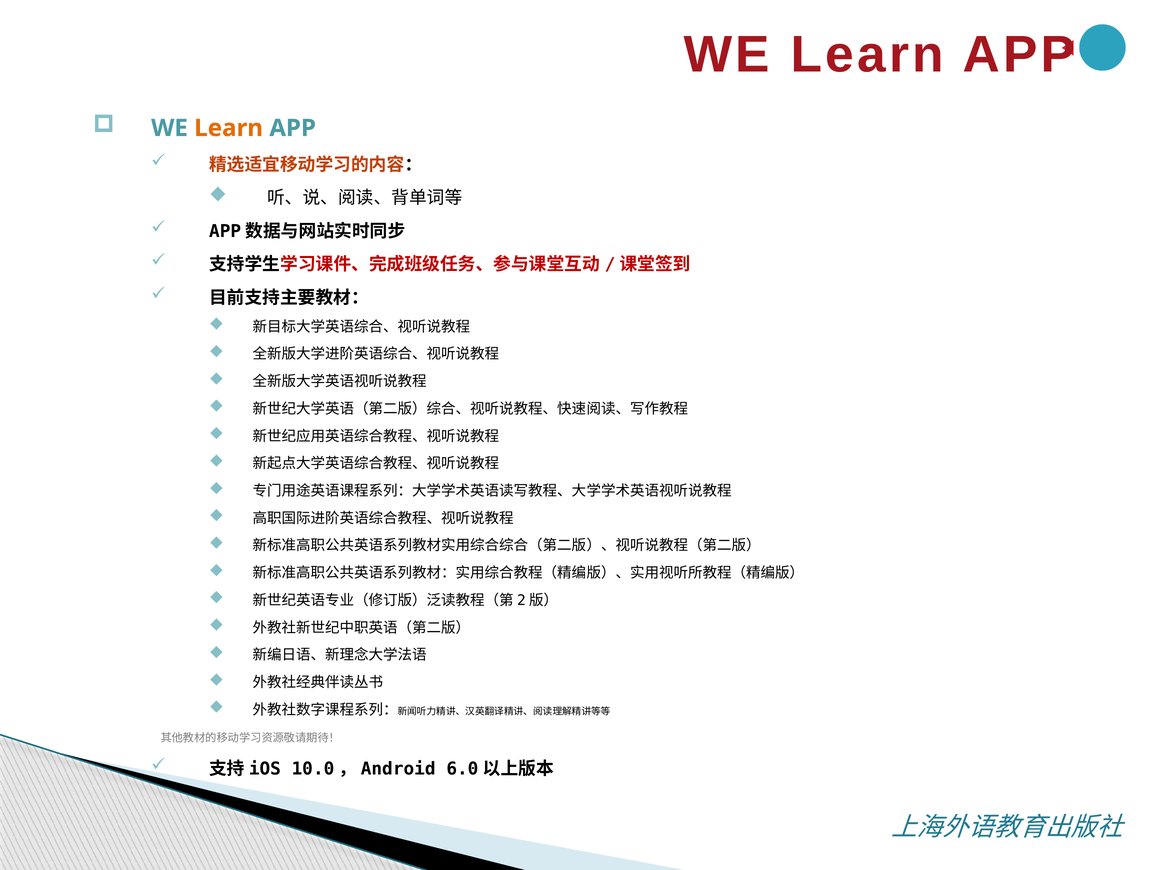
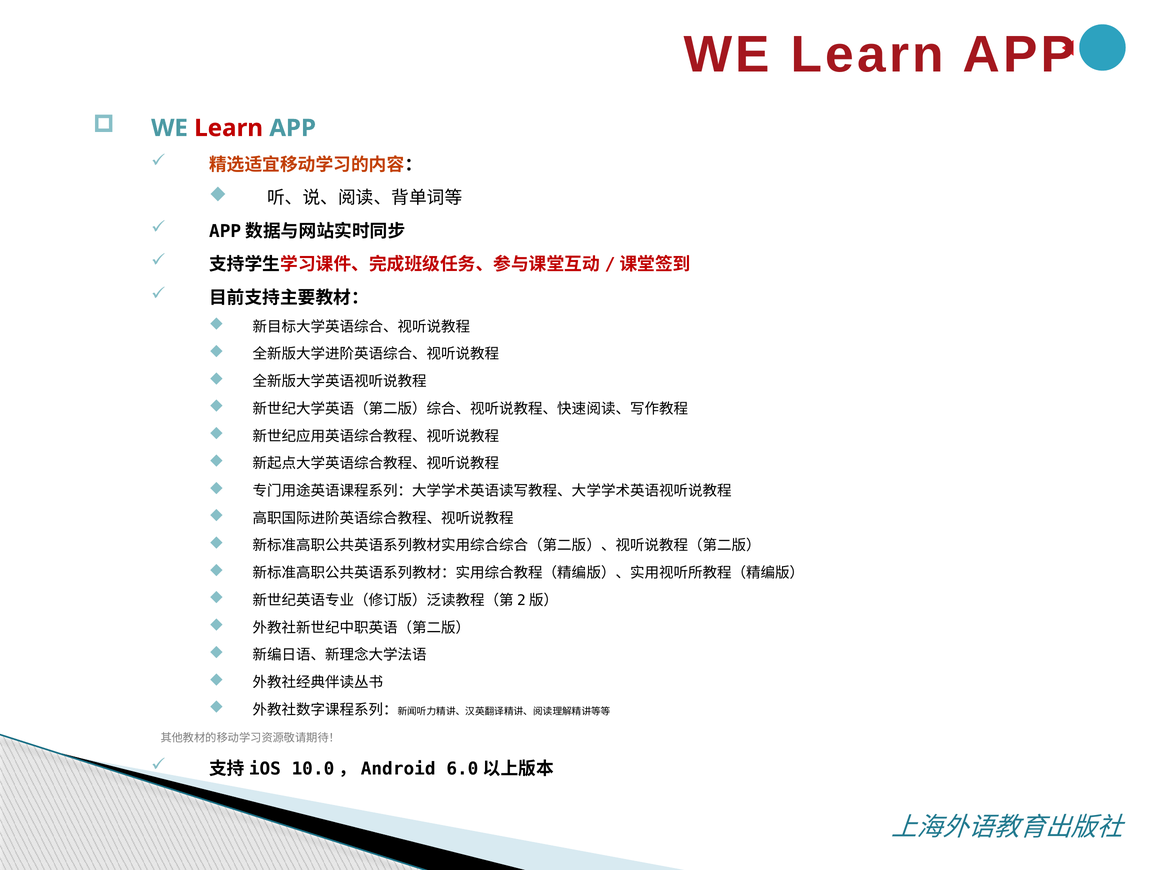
Learn colour: orange -> red (229, 128)
